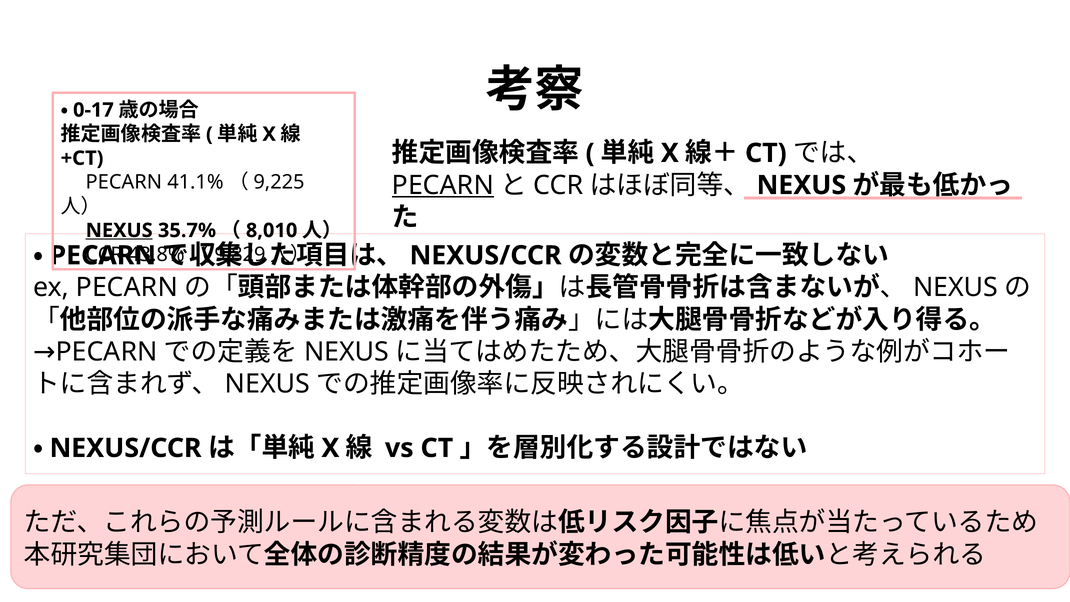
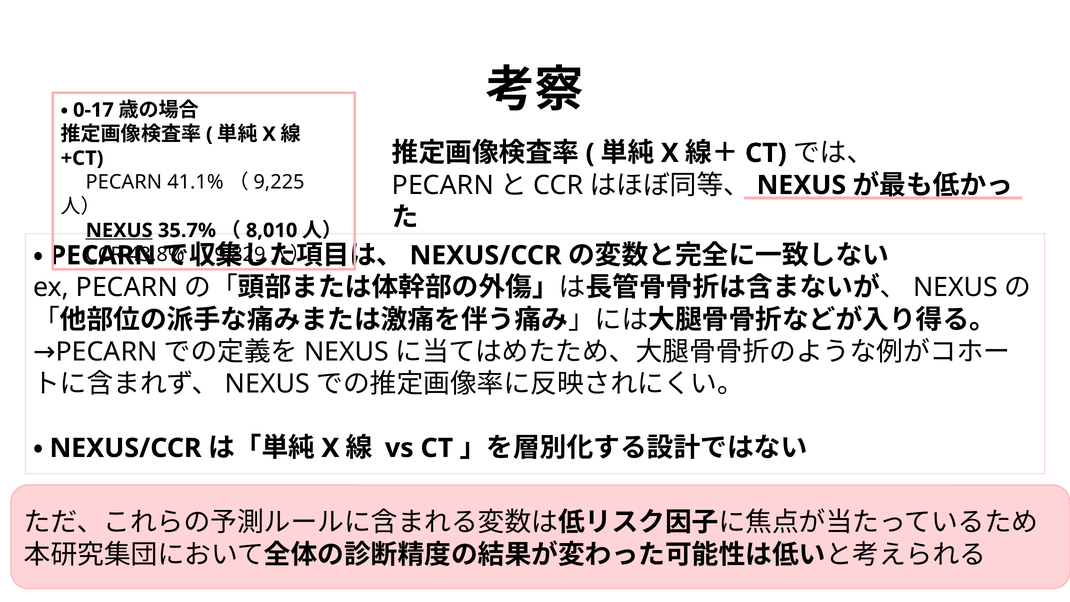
PECARN underline: present -> none (443, 185)
